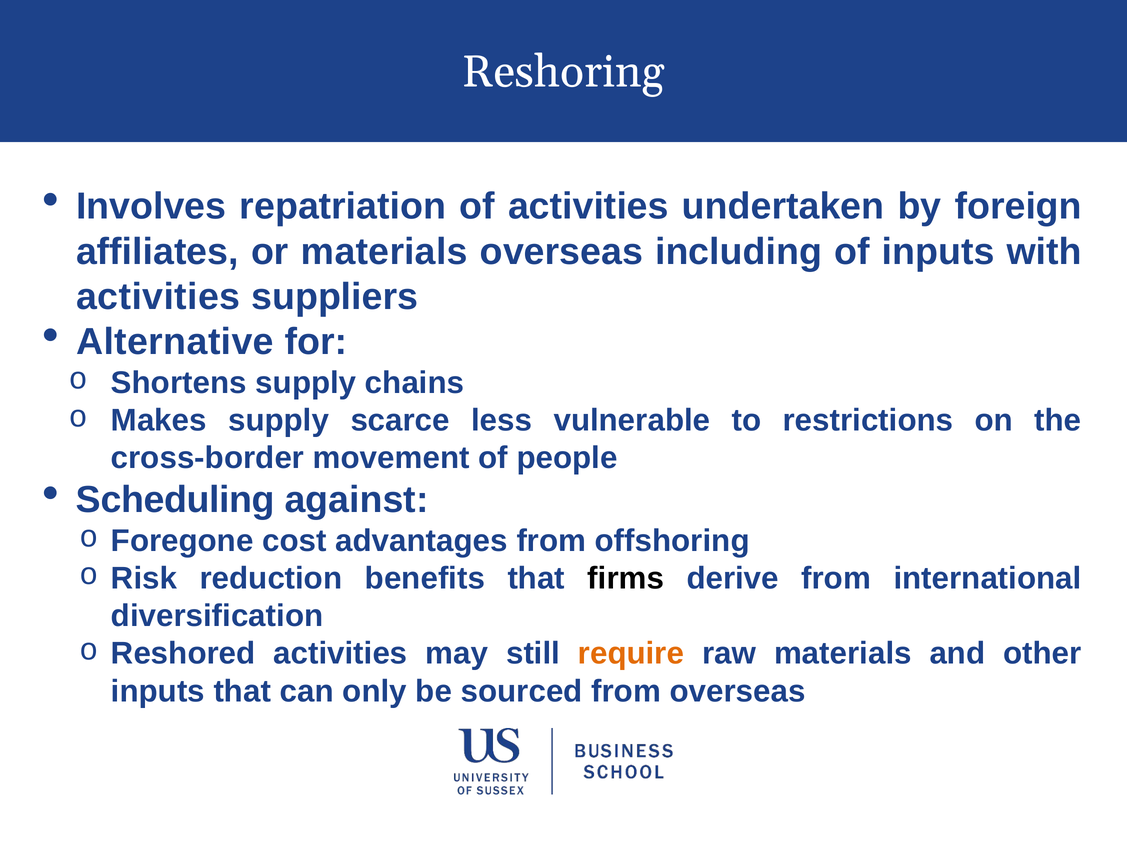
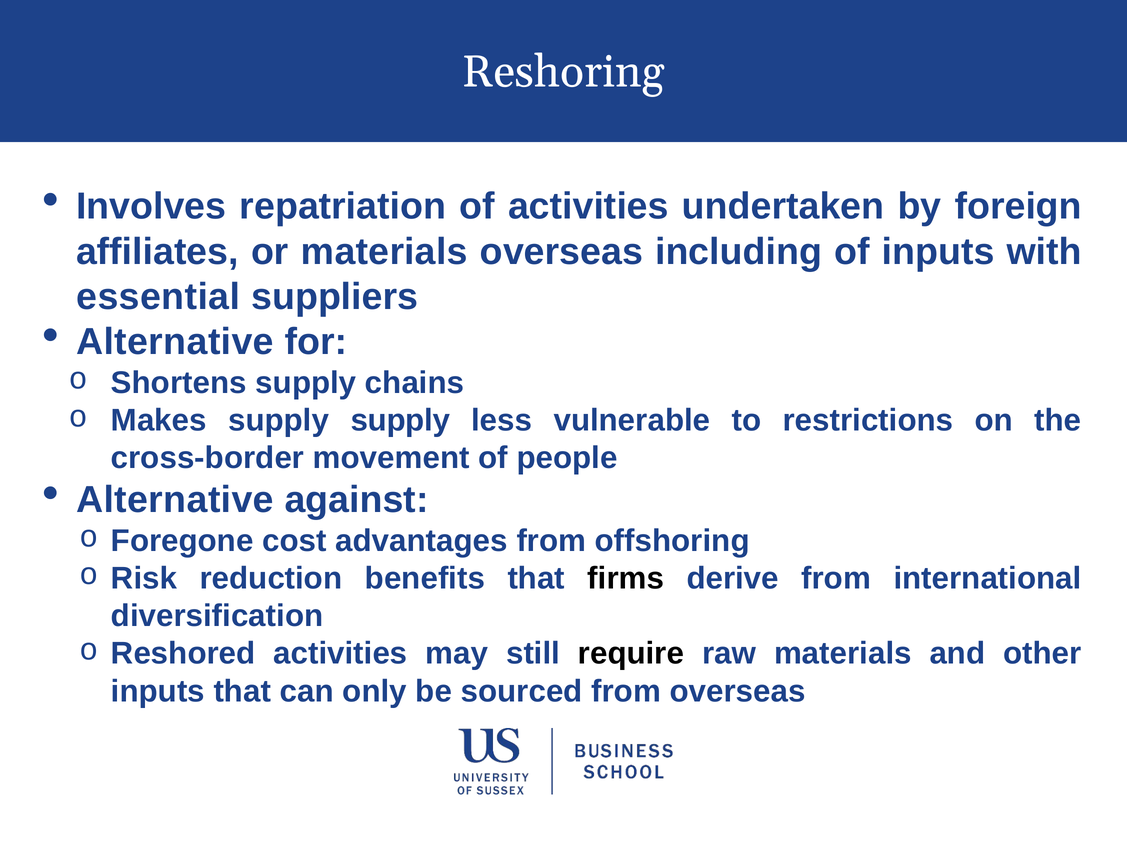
activities: activities -> essential (158, 297)
supply scarce: scarce -> supply (400, 420)
Scheduling: Scheduling -> Alternative (175, 499)
require colour: orange -> black (631, 653)
